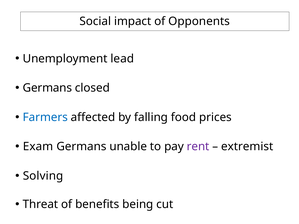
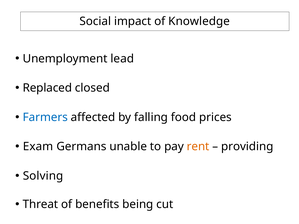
Opponents: Opponents -> Knowledge (199, 21)
Germans: Germans -> Replaced (47, 88)
rent colour: purple -> orange (198, 147)
extremist: extremist -> providing (247, 147)
